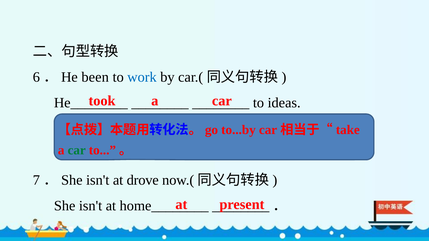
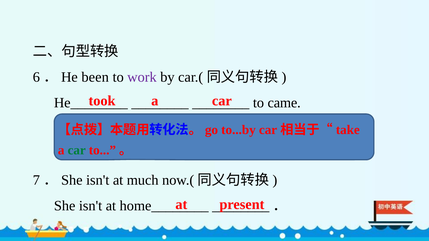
work colour: blue -> purple (142, 77)
ideas: ideas -> came (284, 103)
drove: drove -> much (143, 180)
